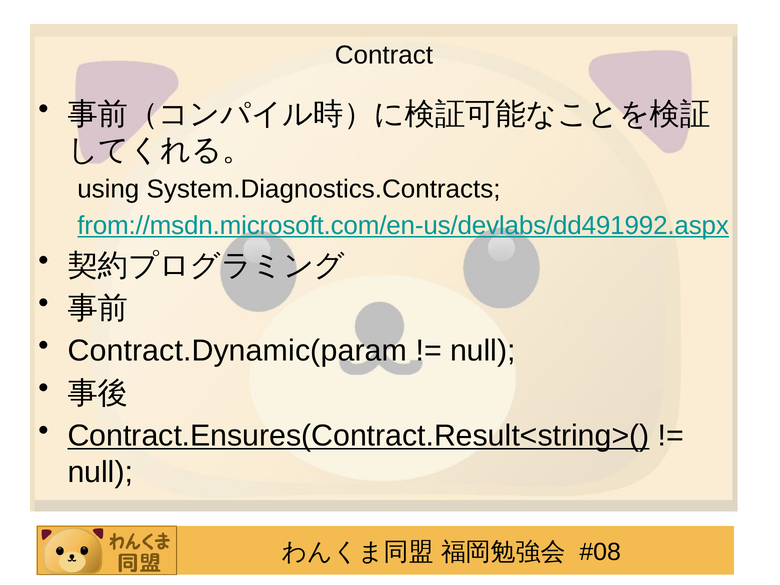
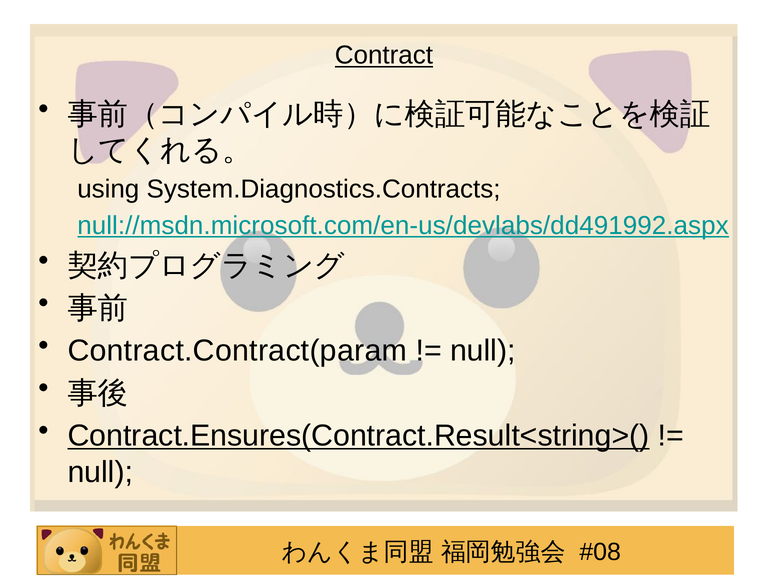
Contract underline: none -> present (384, 55)
from://msdn.microsoft.com/en-us/devlabs/dd491992.aspx: from://msdn.microsoft.com/en-us/devlabs/dd491992.aspx -> null://msdn.microsoft.com/en-us/devlabs/dd491992.aspx (403, 226)
Contract.Dynamic(param: Contract.Dynamic(param -> Contract.Contract(param (237, 351)
